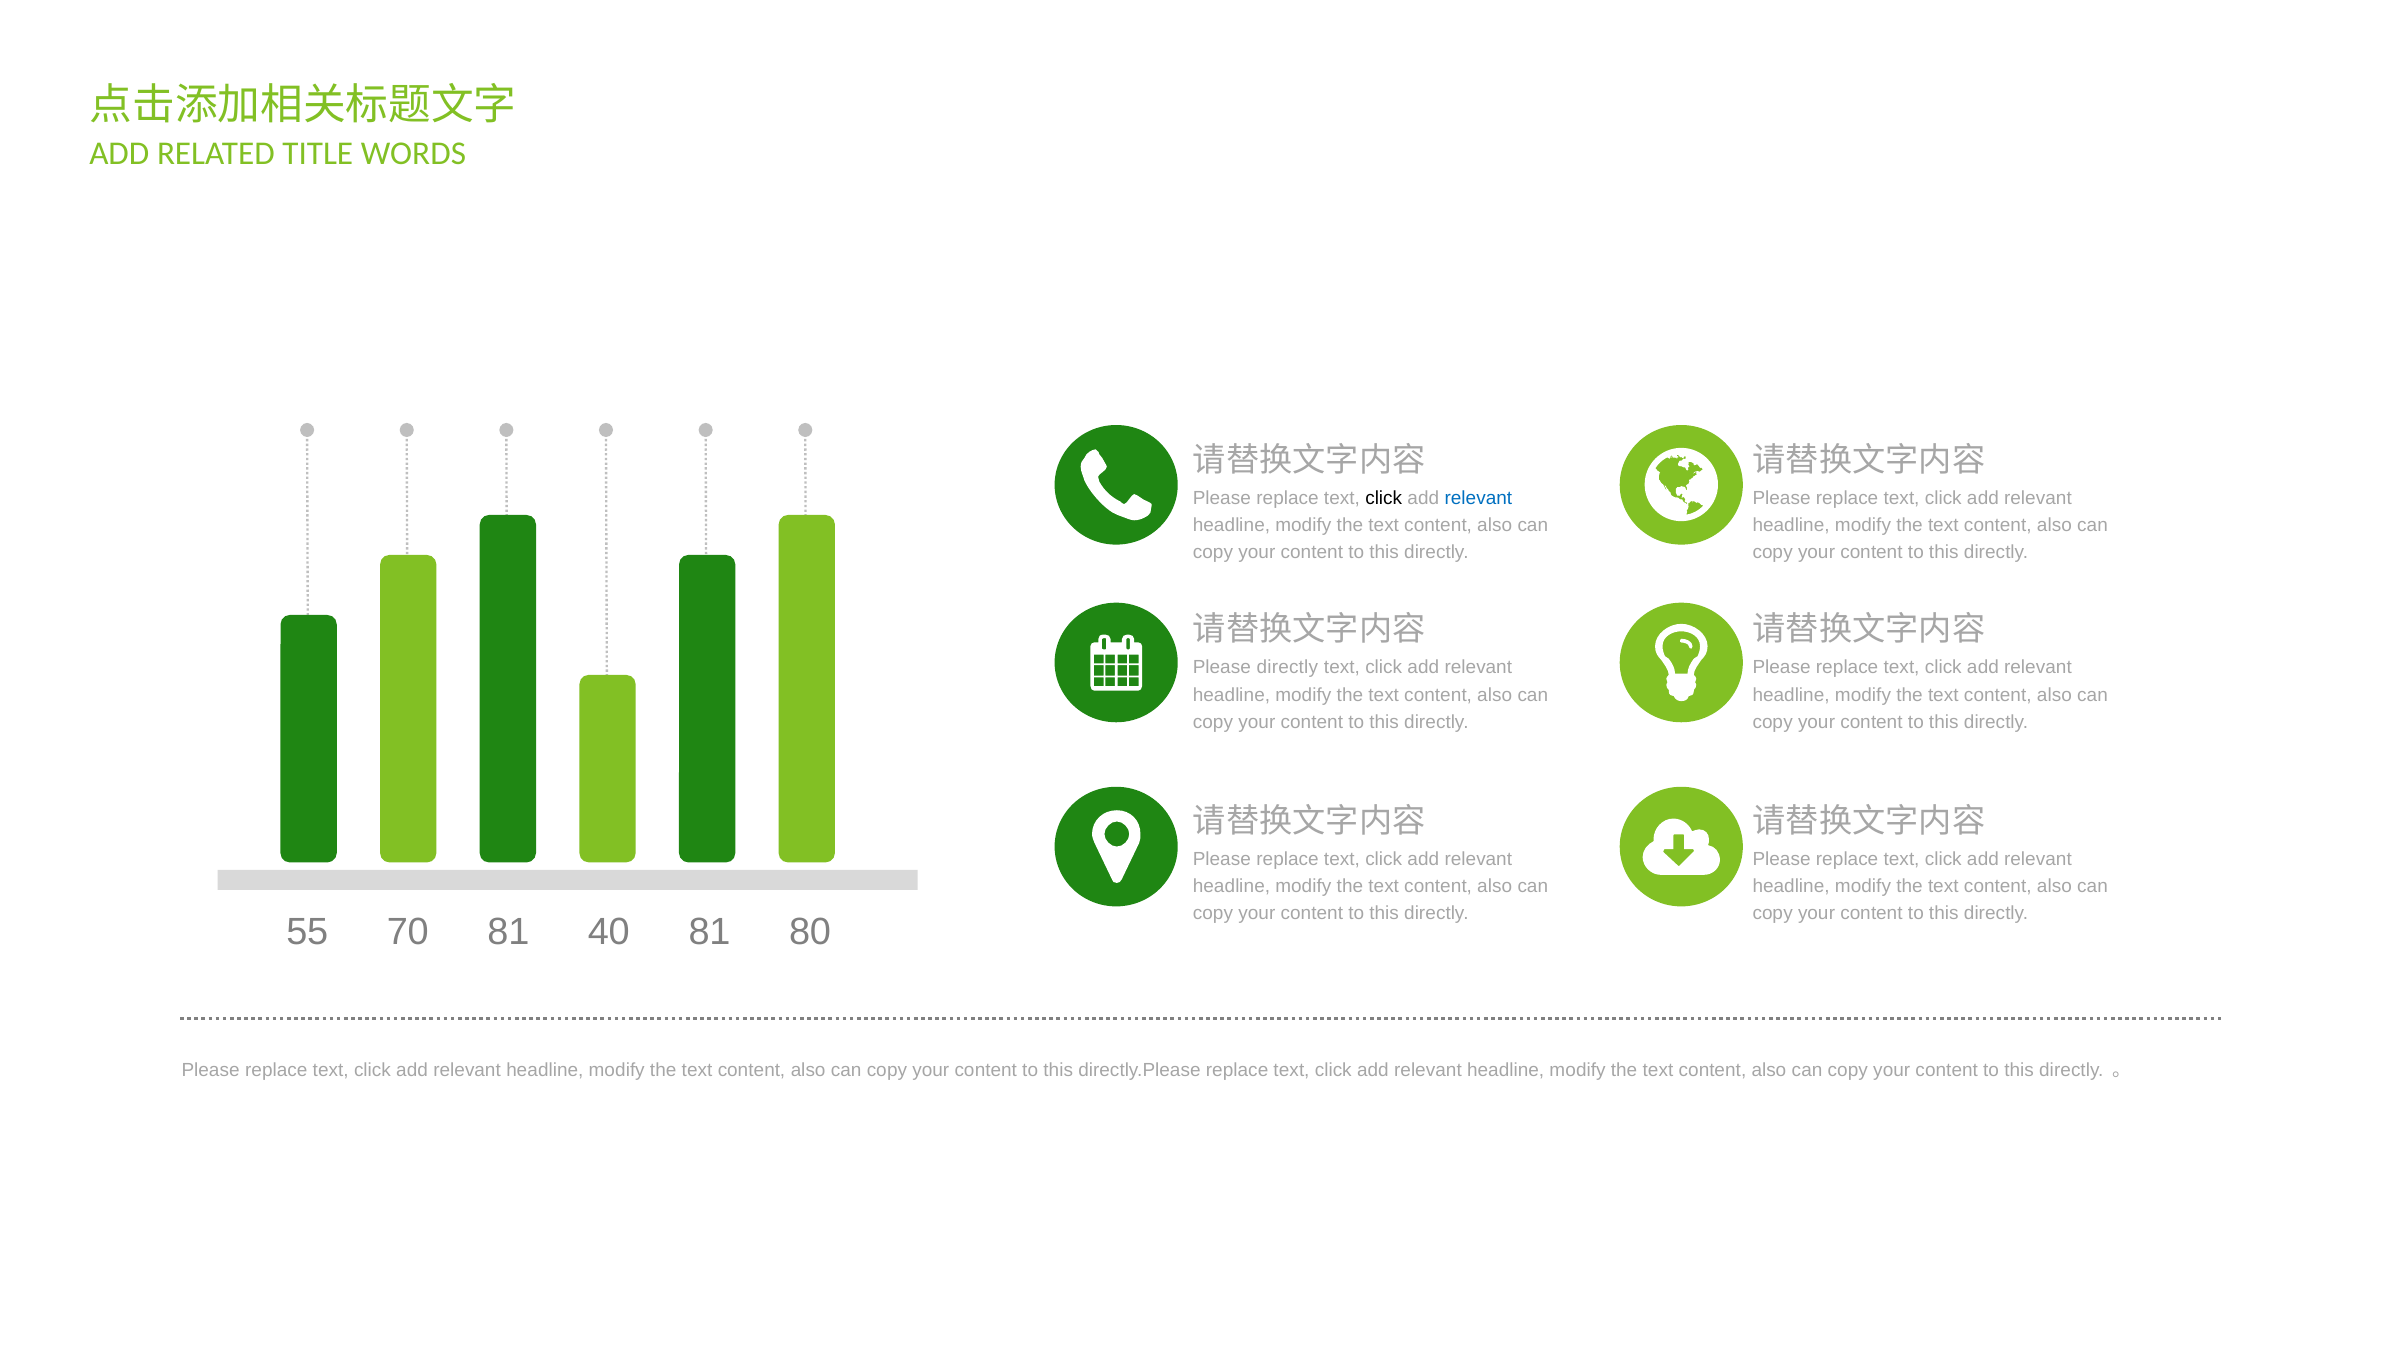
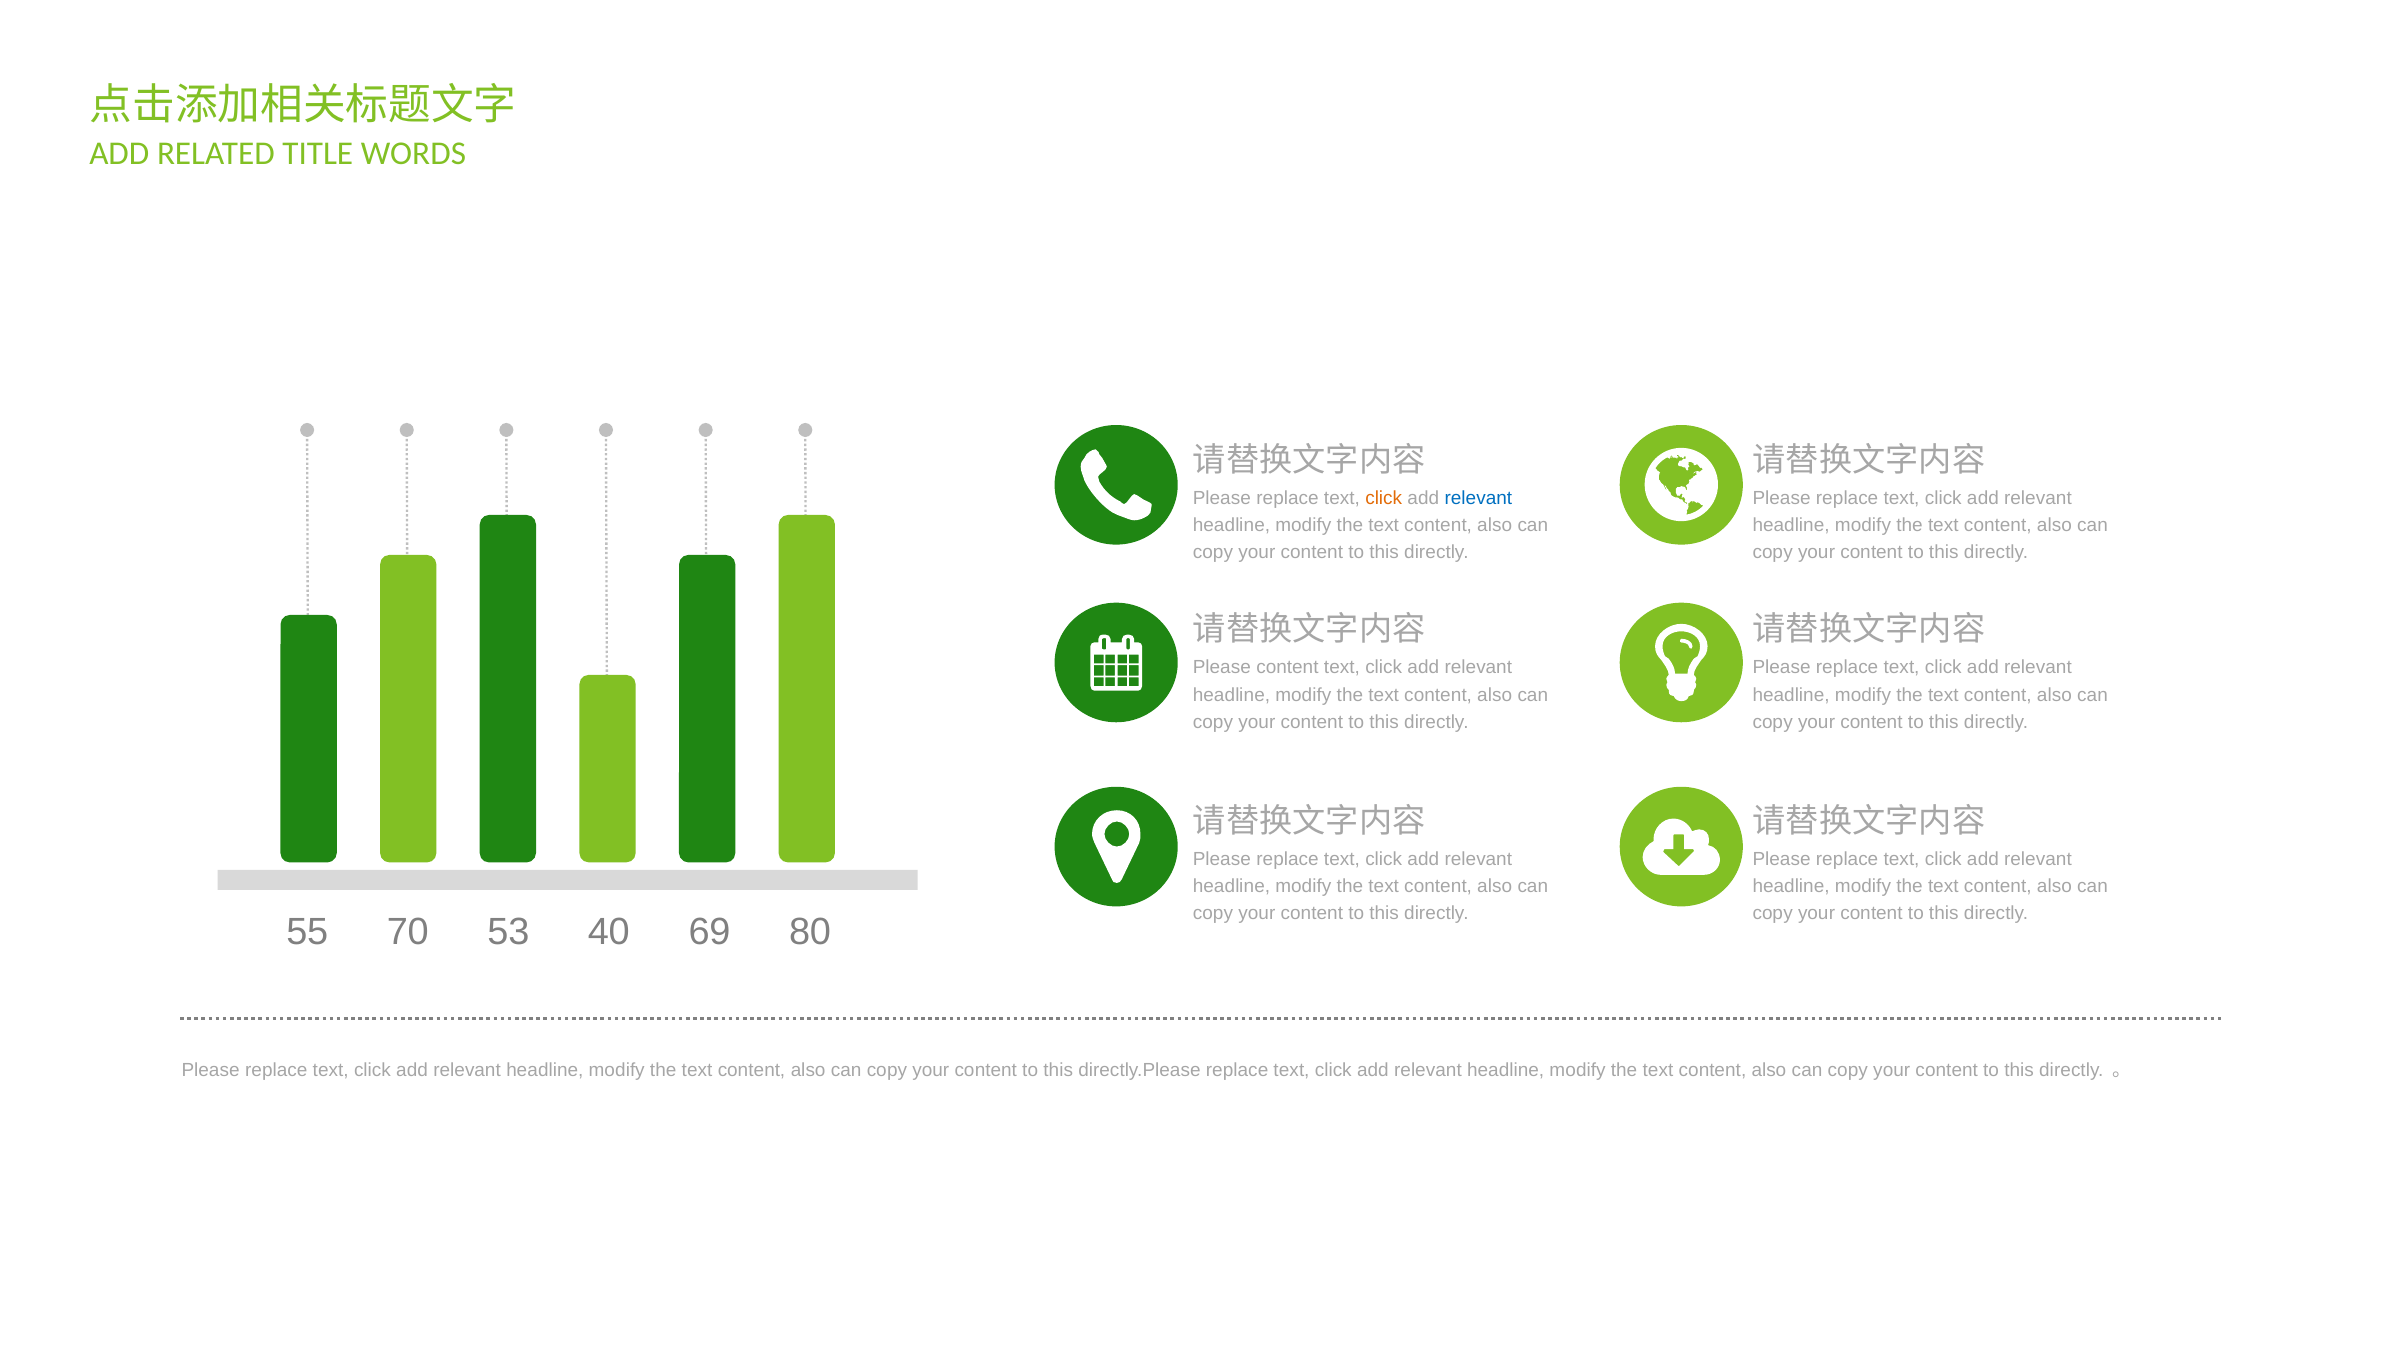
click colour: black -> orange (1384, 498)
Please directly: directly -> content (1287, 668)
70 81: 81 -> 53 (508, 933)
40 81: 81 -> 69 (710, 933)
